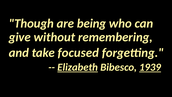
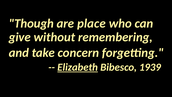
being: being -> place (91, 23)
focused: focused -> concern (78, 53)
1939 underline: present -> none (150, 67)
